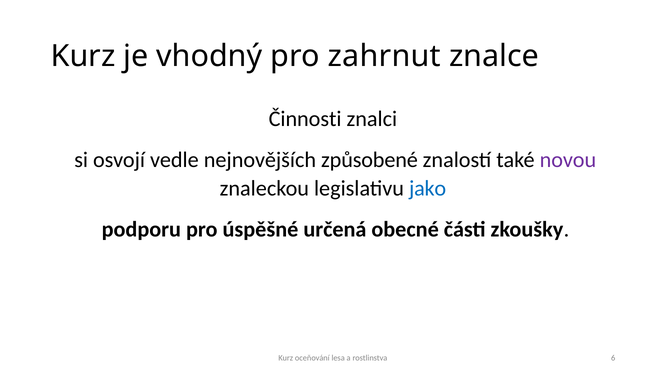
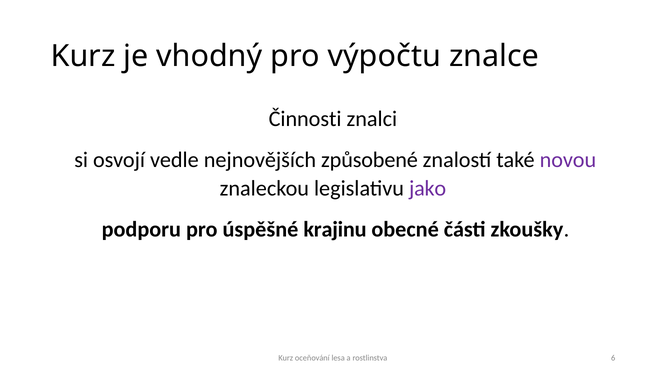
zahrnut: zahrnut -> výpočtu (384, 56)
jako colour: blue -> purple (428, 188)
určená: určená -> krajinu (335, 229)
